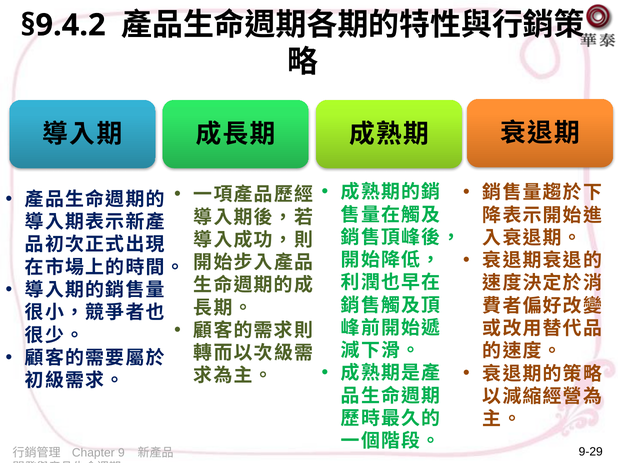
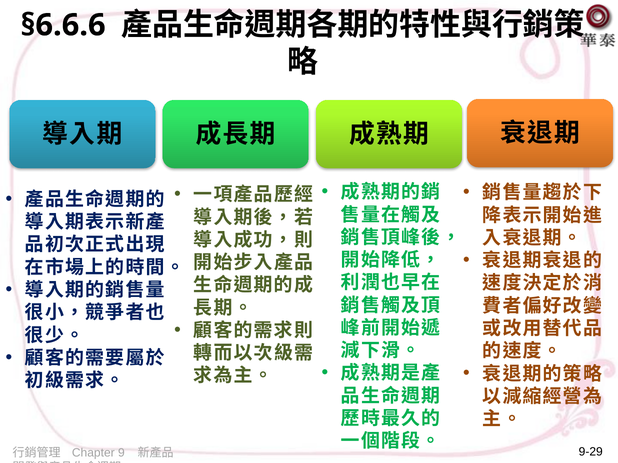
§9.4.2: §9.4.2 -> §6.6.6 (63, 25)
